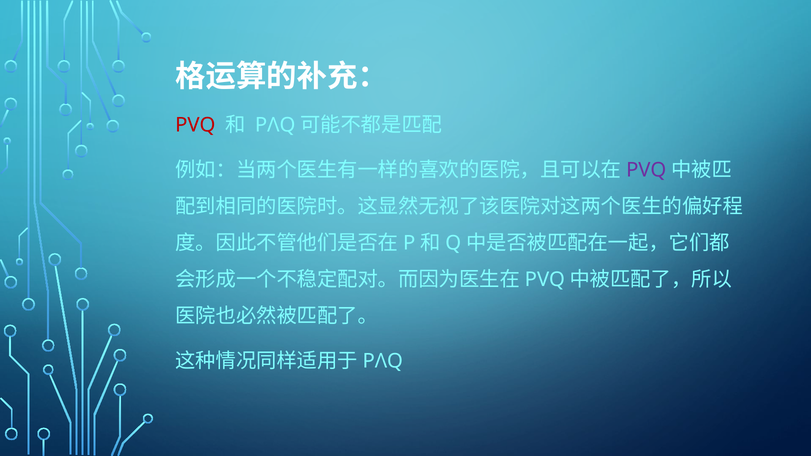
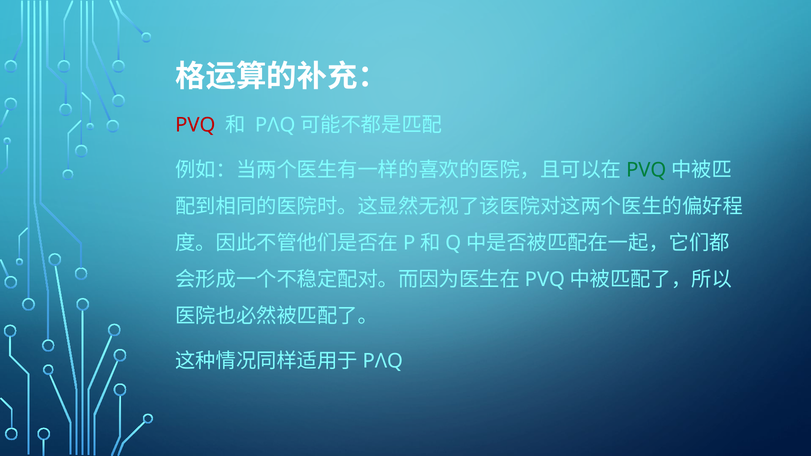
PVQ colour: purple -> green (646, 170)
